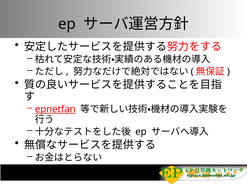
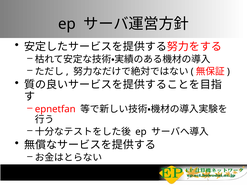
epnetfan underline: present -> none (55, 109)
